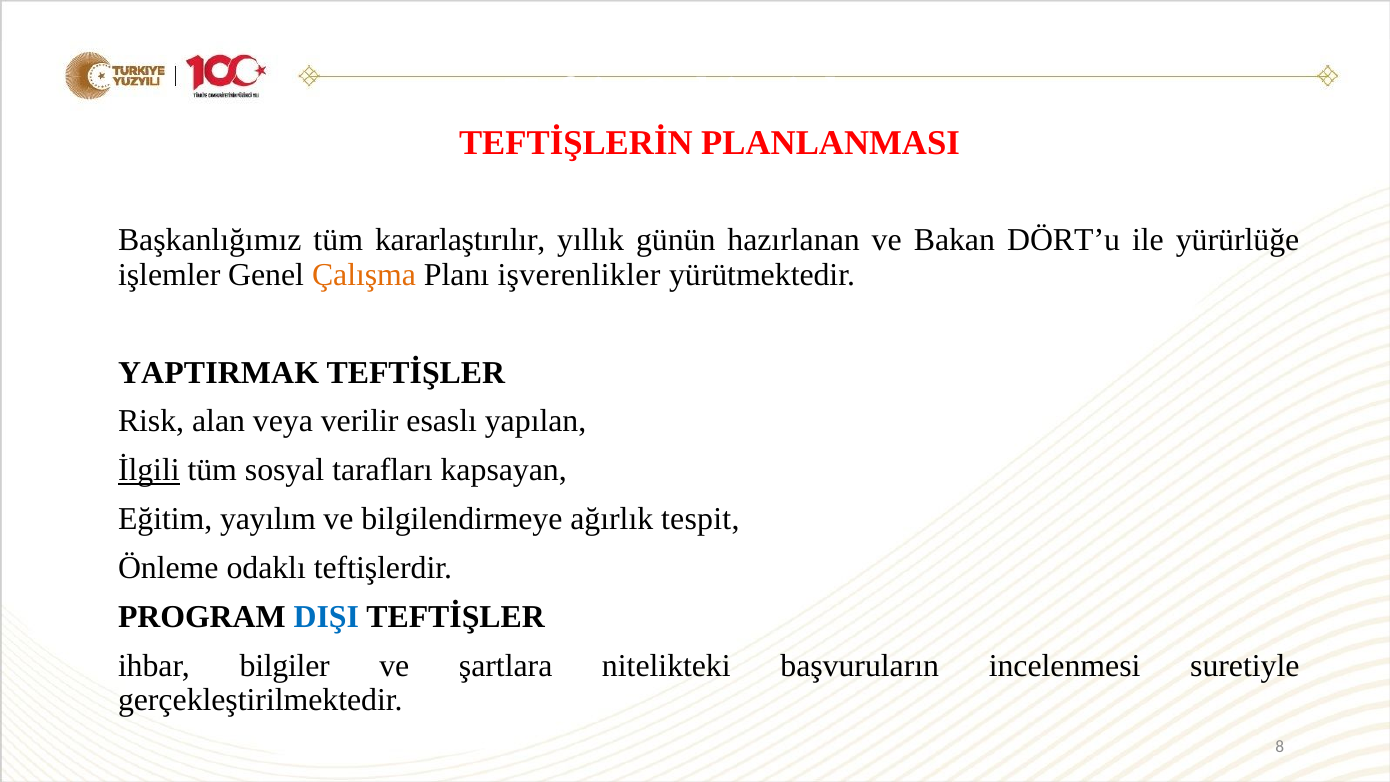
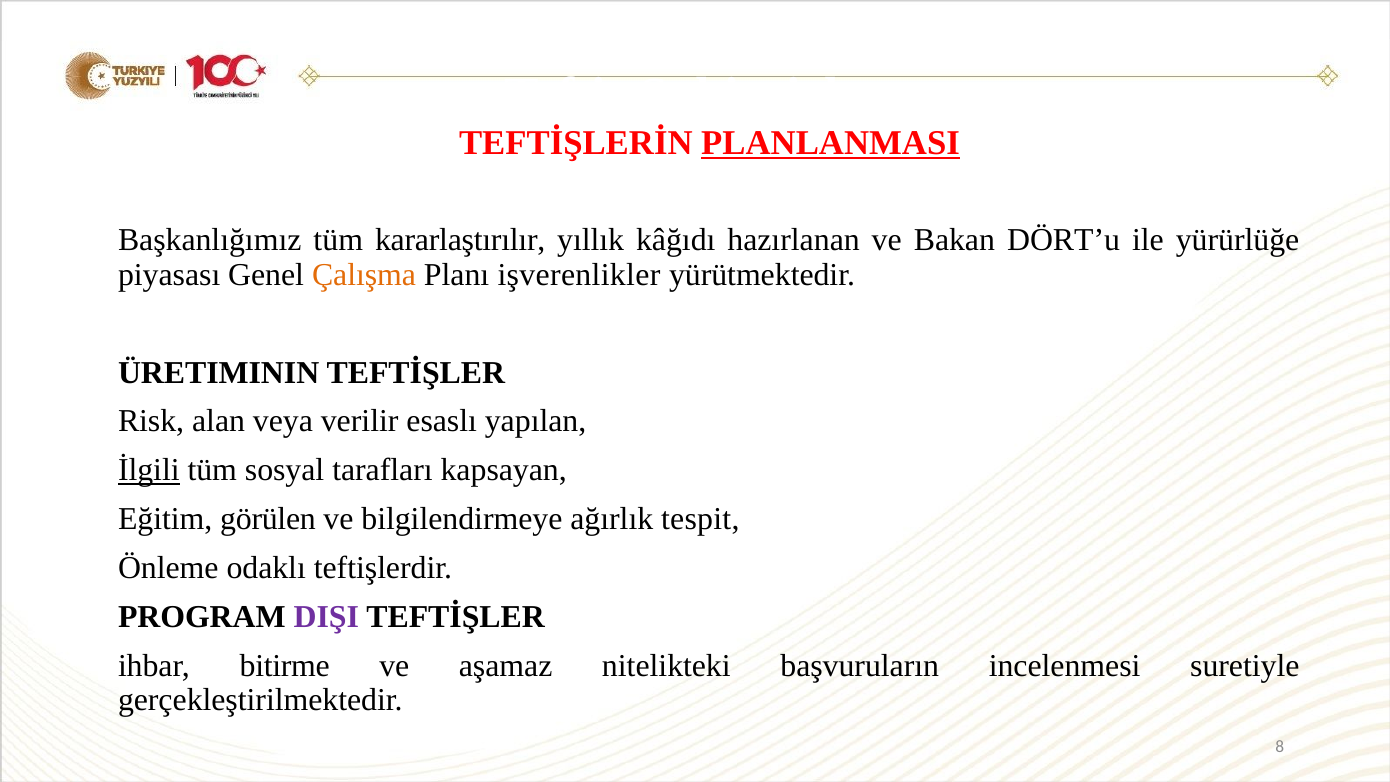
PLANLANMASI underline: none -> present (831, 143)
günün: günün -> kâğıdı (676, 240)
işlemler: işlemler -> piyasası (169, 275)
YAPTIRMAK: YAPTIRMAK -> ÜRETIMININ (219, 372)
yayılım: yayılım -> görülen (268, 519)
DIŞI colour: blue -> purple (326, 617)
bilgiler: bilgiler -> bitirme (285, 666)
şartlara: şartlara -> aşamaz (506, 666)
